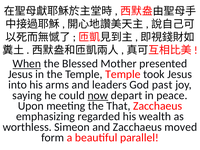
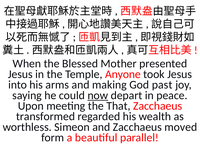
When underline: present -> none (27, 64)
Temple Temple: Temple -> Anyone (123, 74)
leaders: leaders -> making (109, 85)
emphasizing: emphasizing -> transformed (46, 116)
